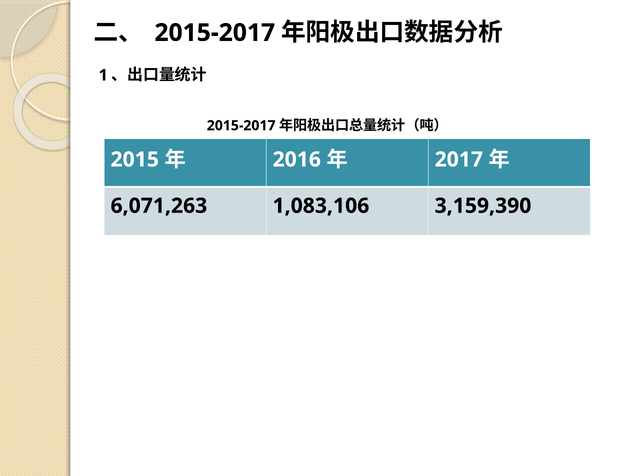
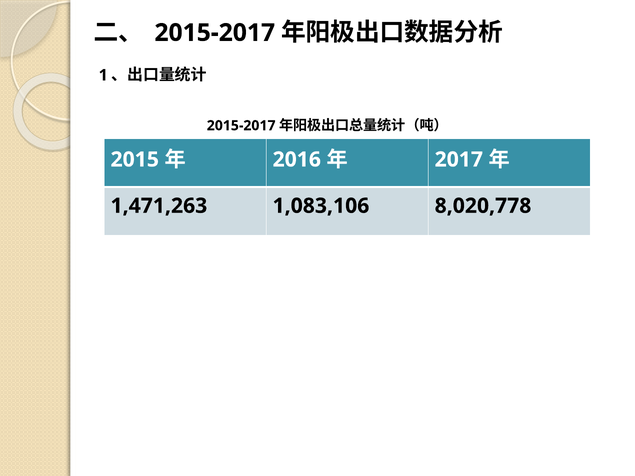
6,071,263: 6,071,263 -> 1,471,263 (159, 206)
3,159,390: 3,159,390 -> 8,020,778 (483, 206)
